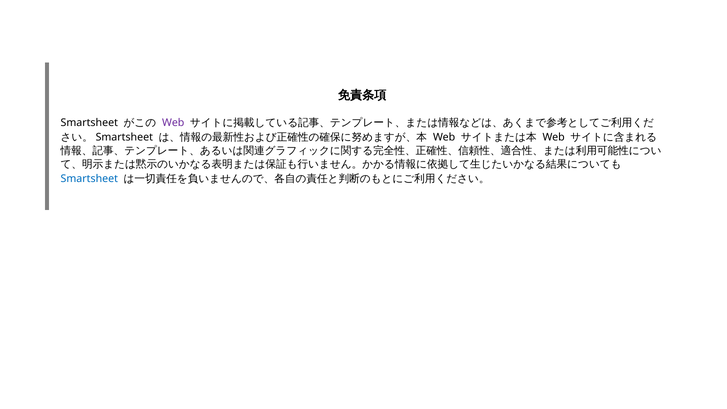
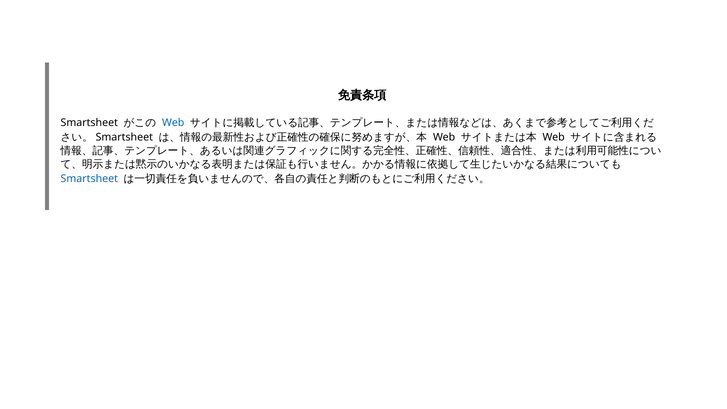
Web colour: purple -> blue (173, 123)
